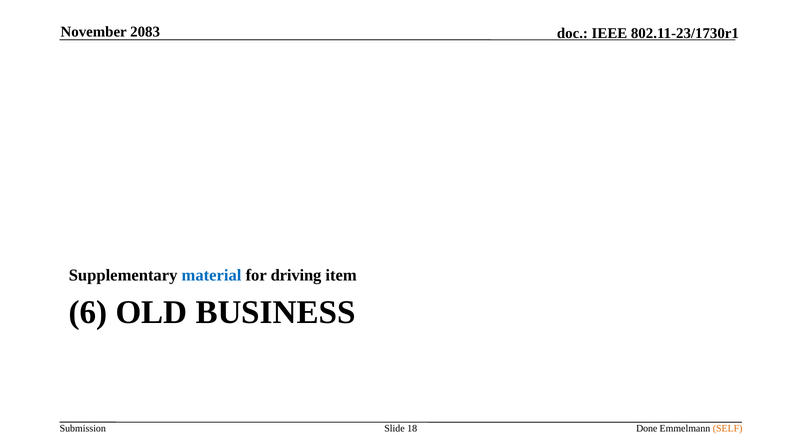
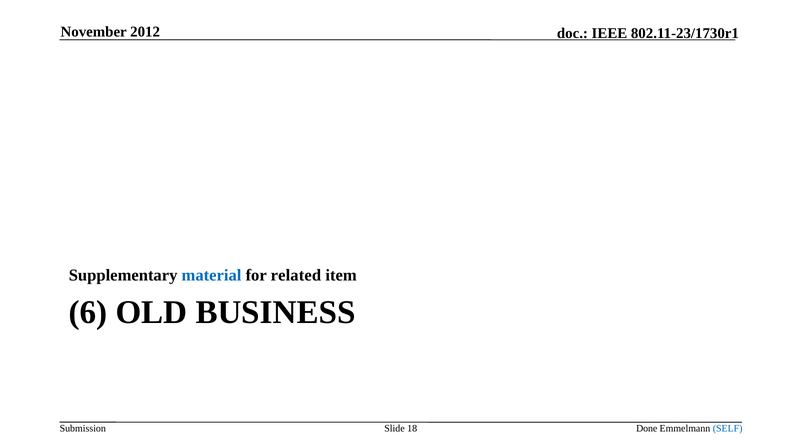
2083: 2083 -> 2012 (145, 32)
driving: driving -> related (296, 276)
SELF colour: orange -> blue (728, 429)
